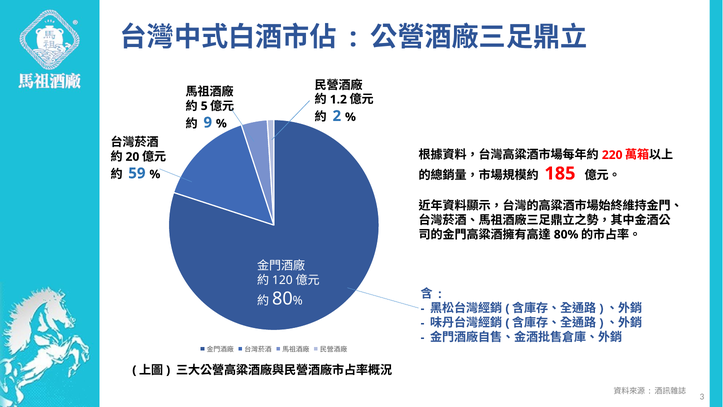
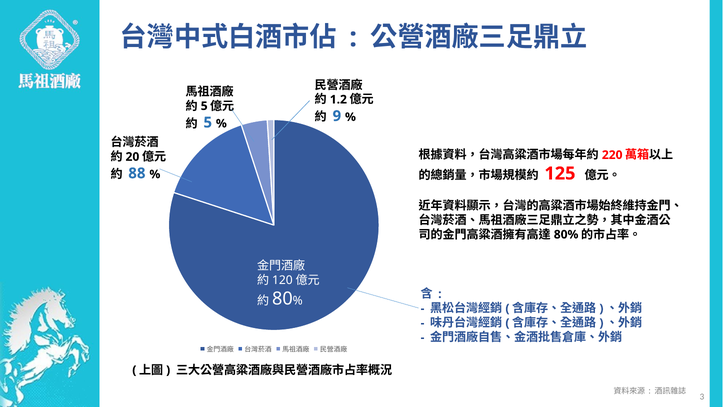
2: 2 -> 9 (337, 116)
9: 9 -> 5 (208, 122)
59: 59 -> 88 (137, 173)
185: 185 -> 125 (560, 173)
